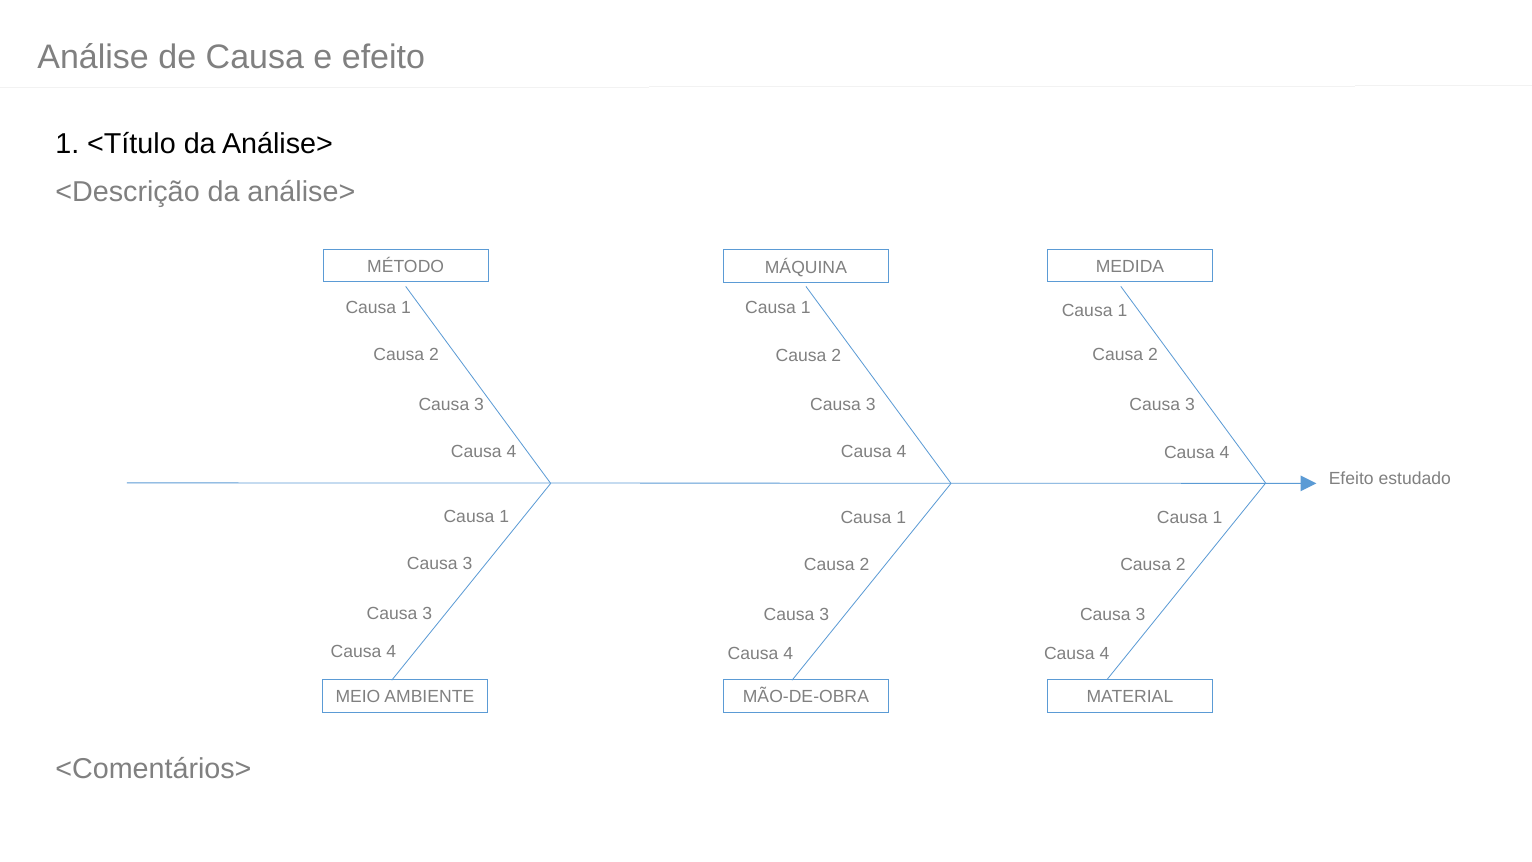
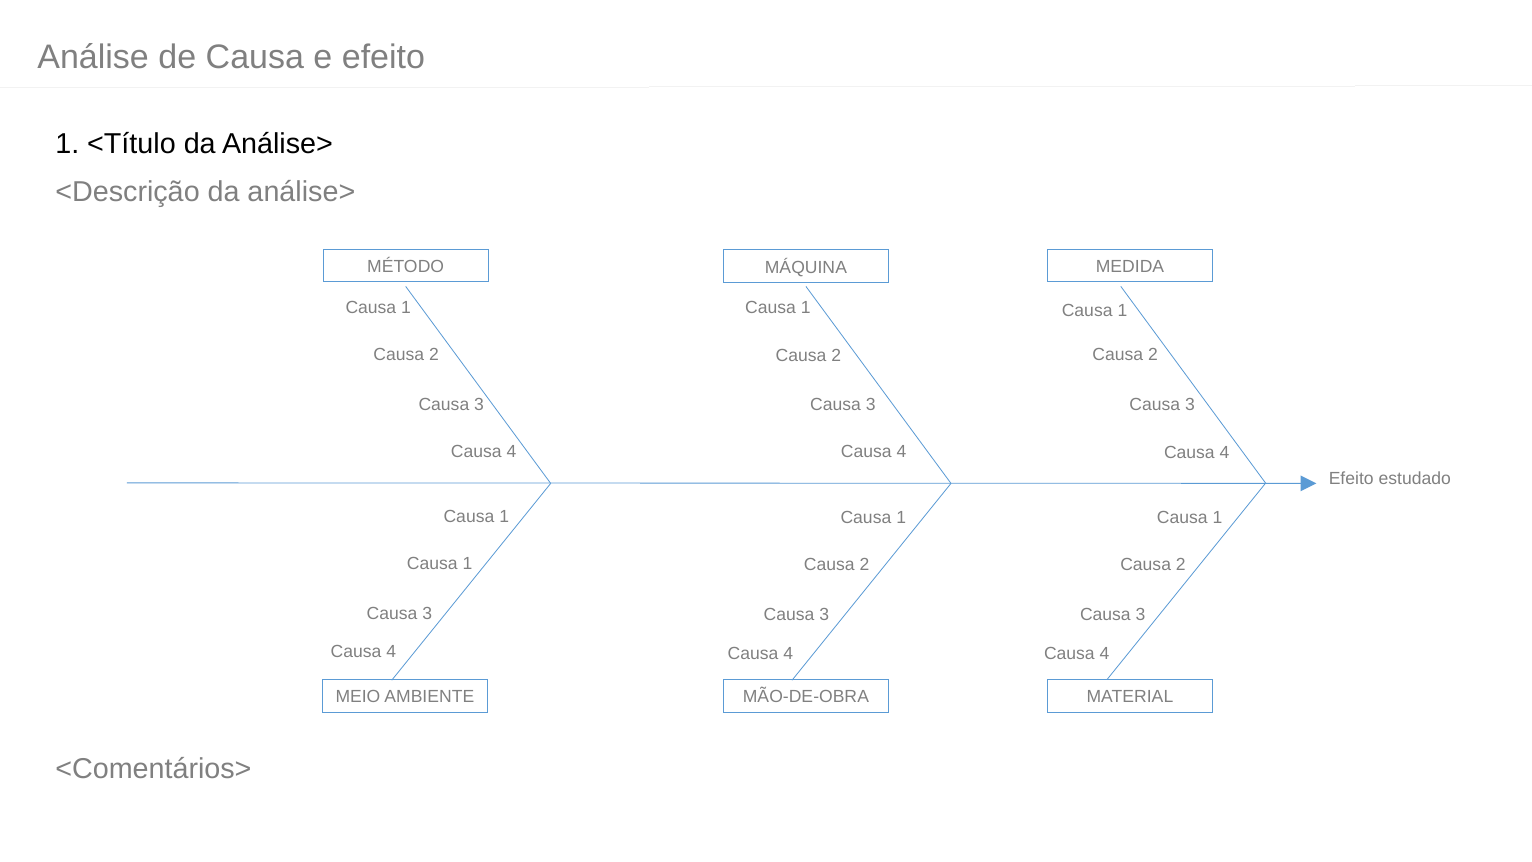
3: 3 -> 1 (467, 564)
